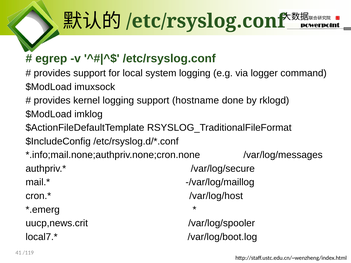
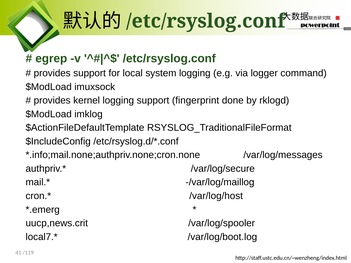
hostname: hostname -> fingerprint (196, 101)
